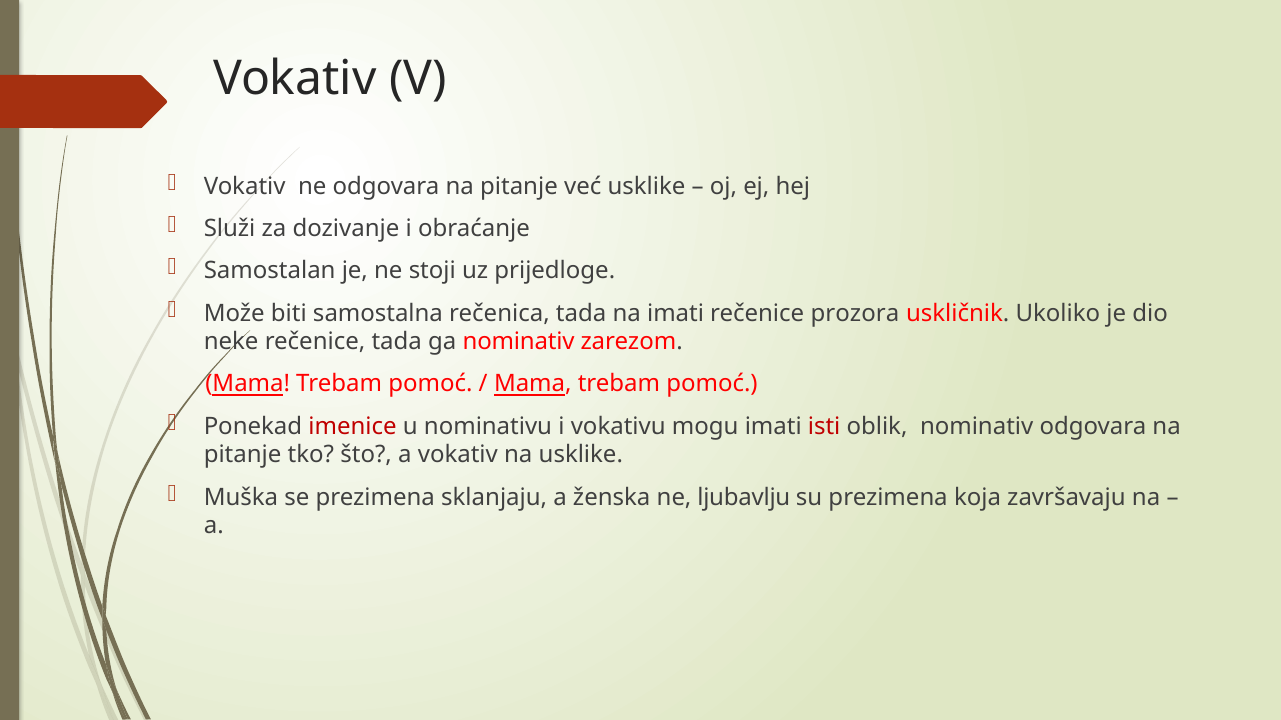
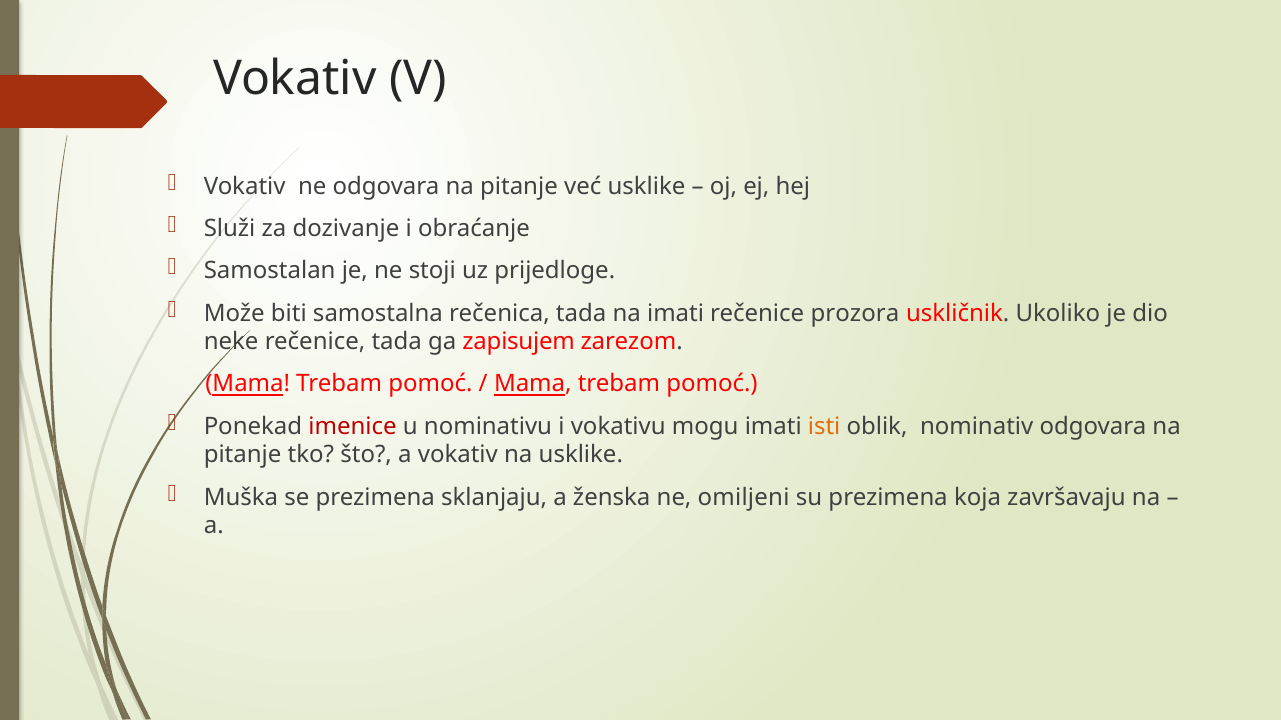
ga nominativ: nominativ -> zapisujem (519, 342)
isti colour: red -> orange (824, 427)
ljubavlju: ljubavlju -> omiljeni (744, 498)
